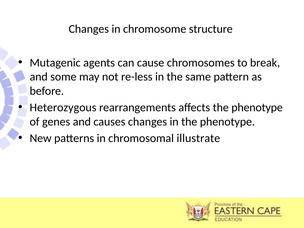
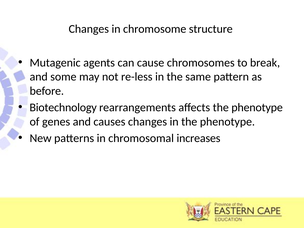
Heterozygous: Heterozygous -> Biotechnology (63, 107)
illustrate: illustrate -> increases (199, 138)
